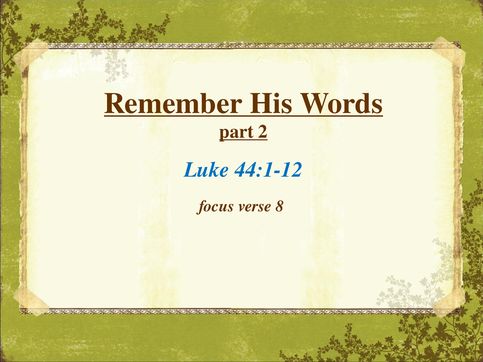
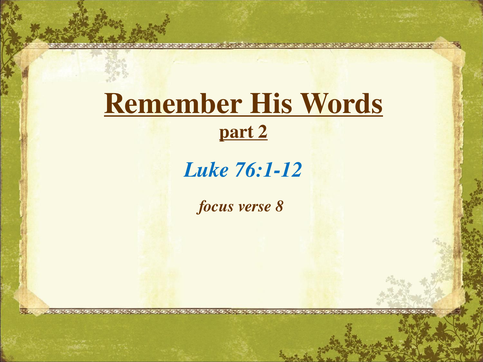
44:1-12: 44:1-12 -> 76:1-12 (269, 170)
